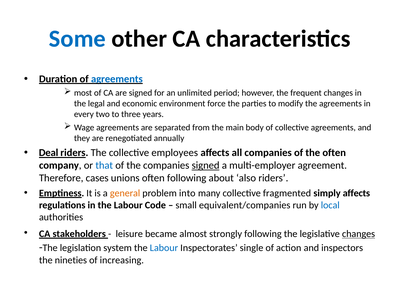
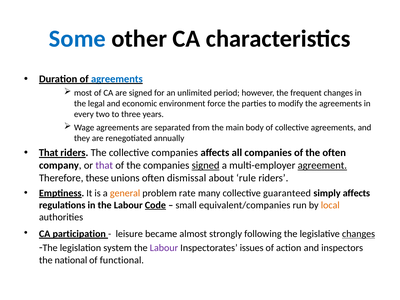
Deal: Deal -> That (49, 153)
collective employees: employees -> companies (175, 153)
that colour: blue -> purple (104, 165)
agreement underline: none -> present (322, 165)
cases: cases -> these (97, 178)
often following: following -> dismissal (187, 178)
also: also -> rule (246, 178)
into: into -> rate (187, 193)
fragmented: fragmented -> guaranteed (287, 193)
Code underline: none -> present (155, 205)
local colour: blue -> orange (330, 205)
stakeholders: stakeholders -> participation (79, 234)
Labour colour: blue -> purple (164, 248)
single: single -> issues (252, 248)
nineties: nineties -> national (71, 260)
increasing: increasing -> functional (122, 260)
